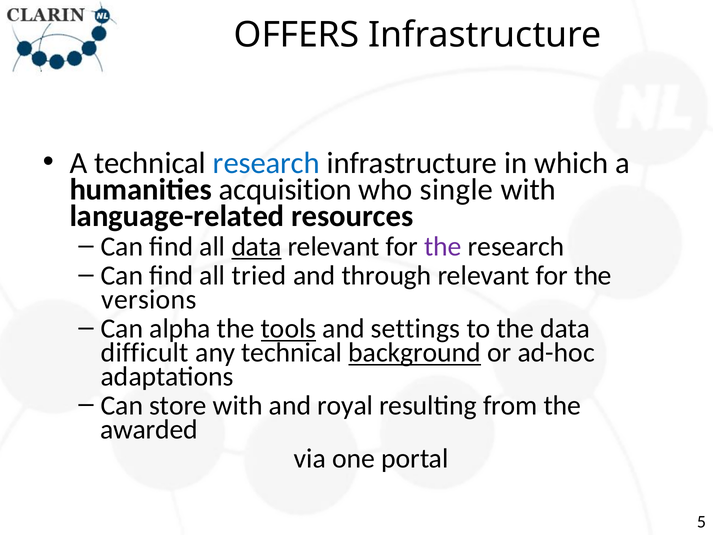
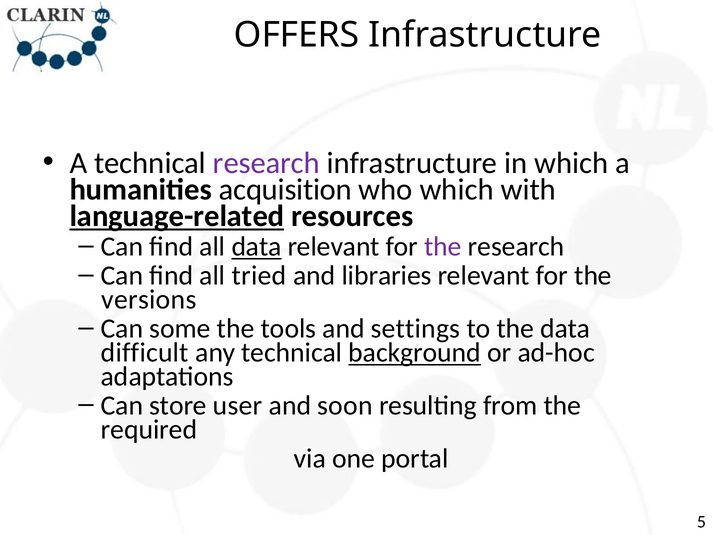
research colour: blue -> purple (266, 163)
who single: single -> which (457, 190)
language-related underline: none -> present (177, 216)
through: through -> libraries (387, 276)
alpha: alpha -> some (180, 329)
tools underline: present -> none (288, 329)
store with: with -> user (238, 406)
royal: royal -> soon (345, 406)
awarded: awarded -> required (149, 430)
